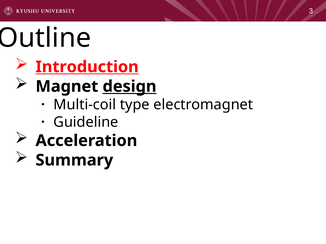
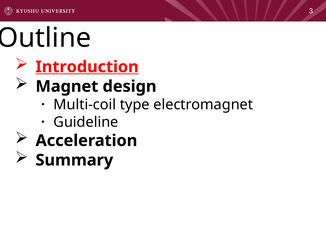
design underline: present -> none (130, 87)
